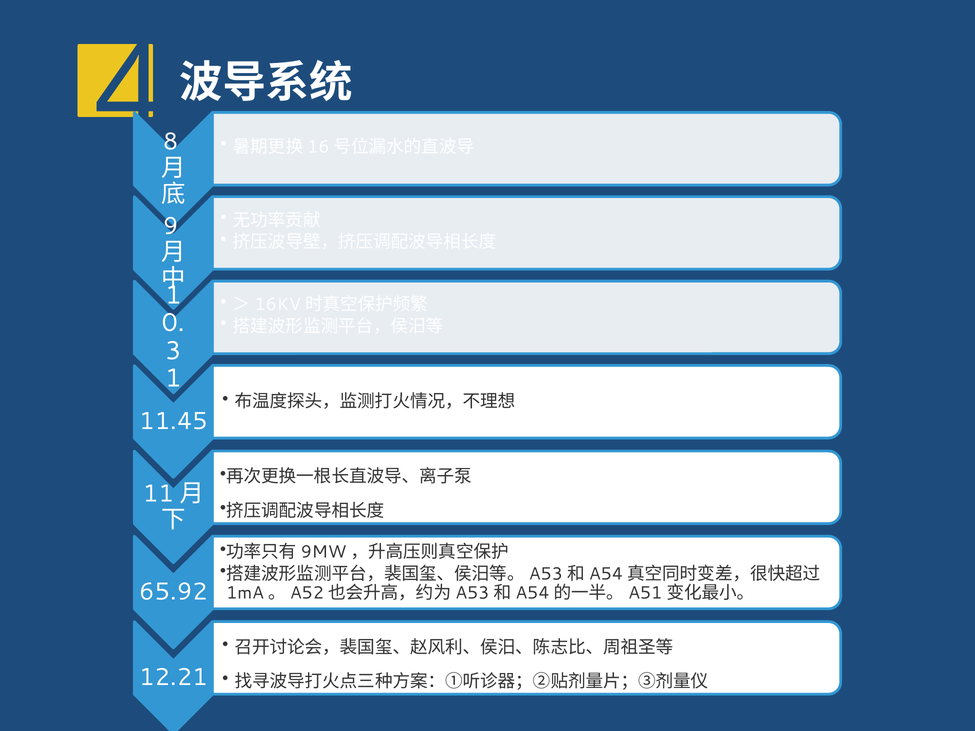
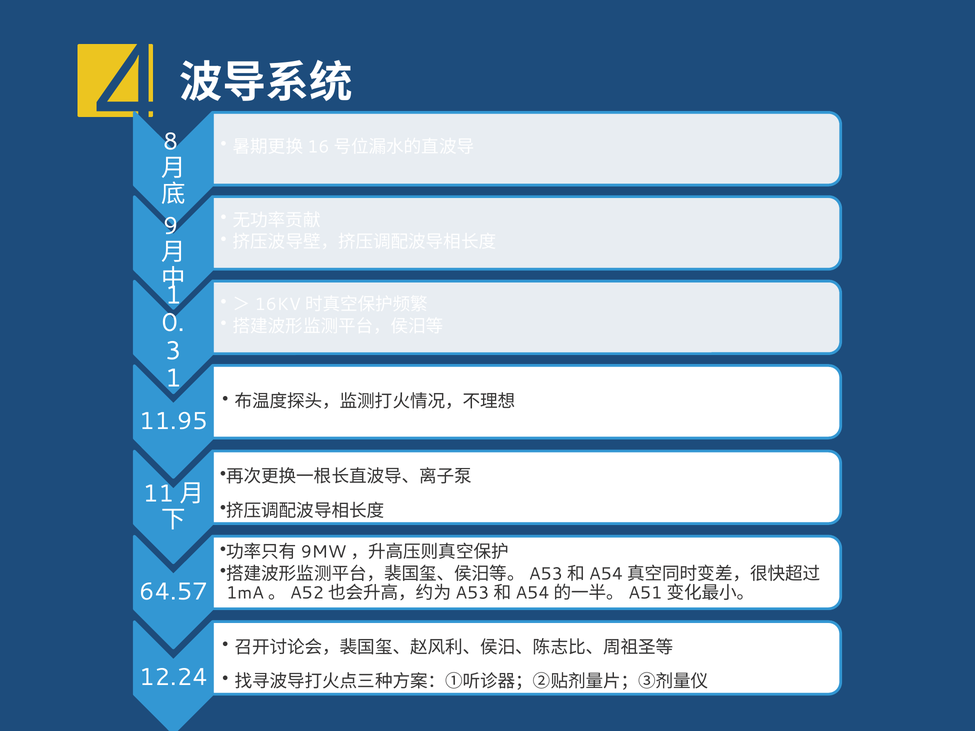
11.45: 11.45 -> 11.95 (173, 421)
65.92: 65.92 -> 64.57 (173, 592)
12.21: 12.21 -> 12.24 (173, 678)
